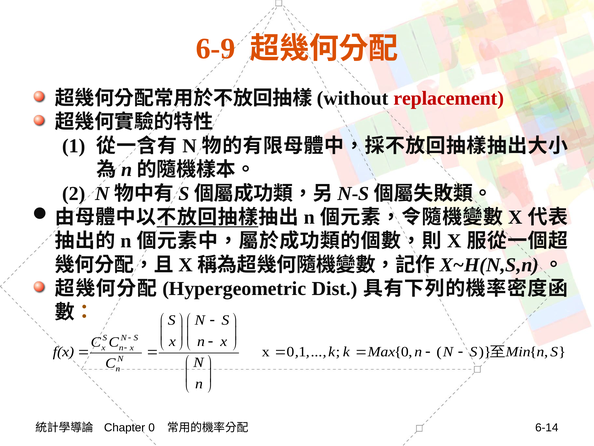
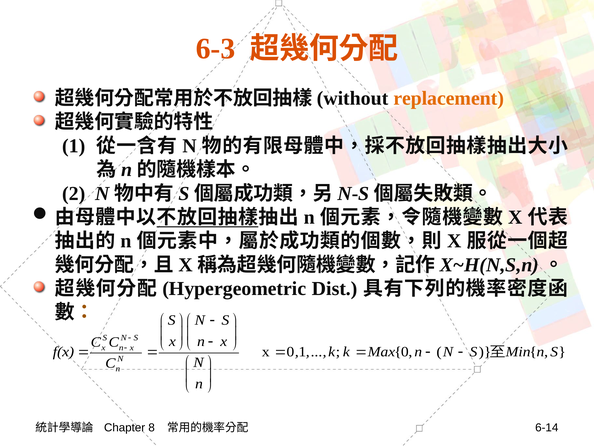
6-9: 6-9 -> 6-3 (215, 49)
replacement colour: red -> orange (449, 98)
Chapter 0: 0 -> 8 (152, 427)
